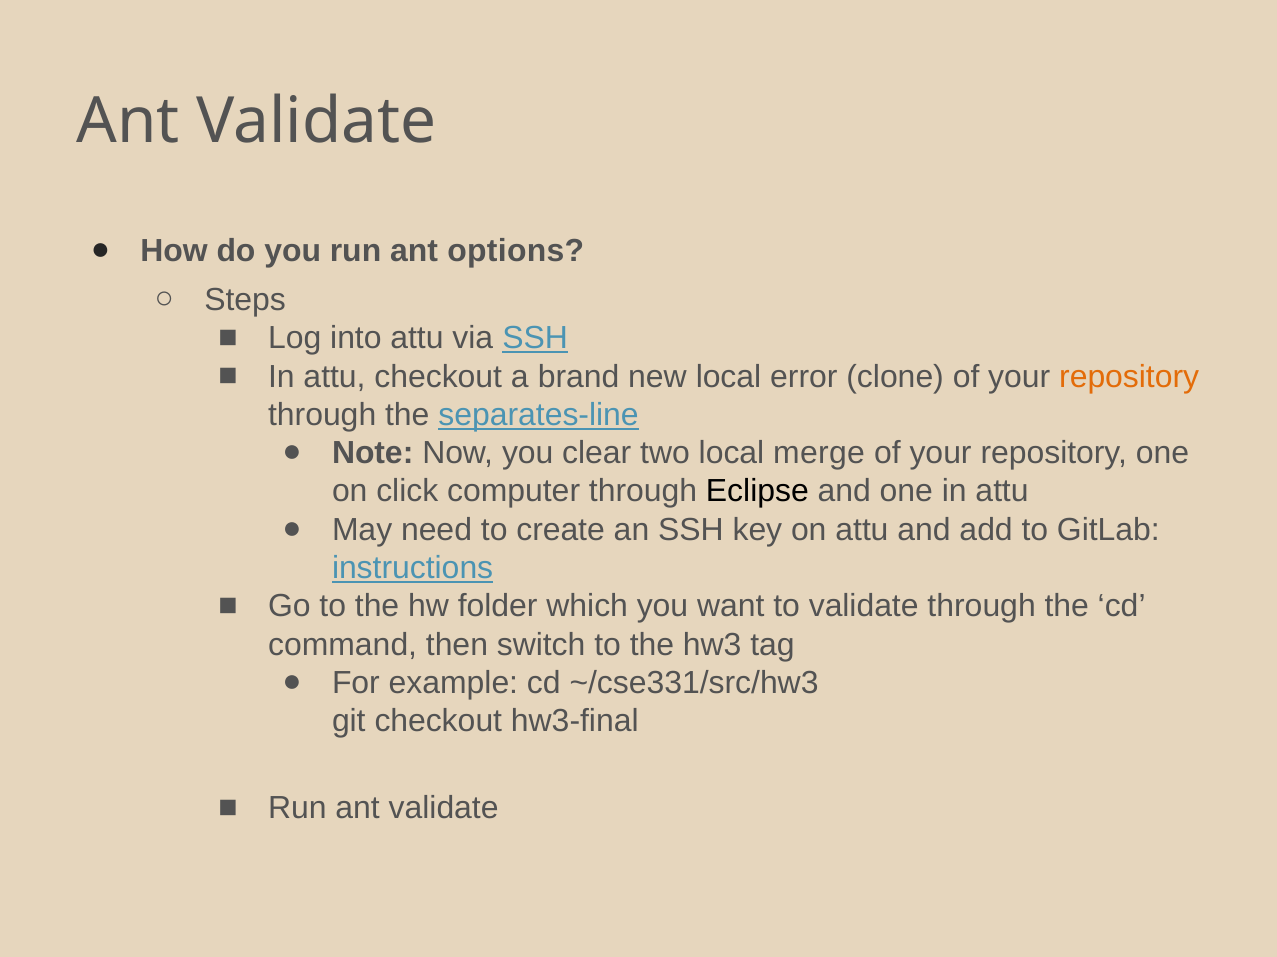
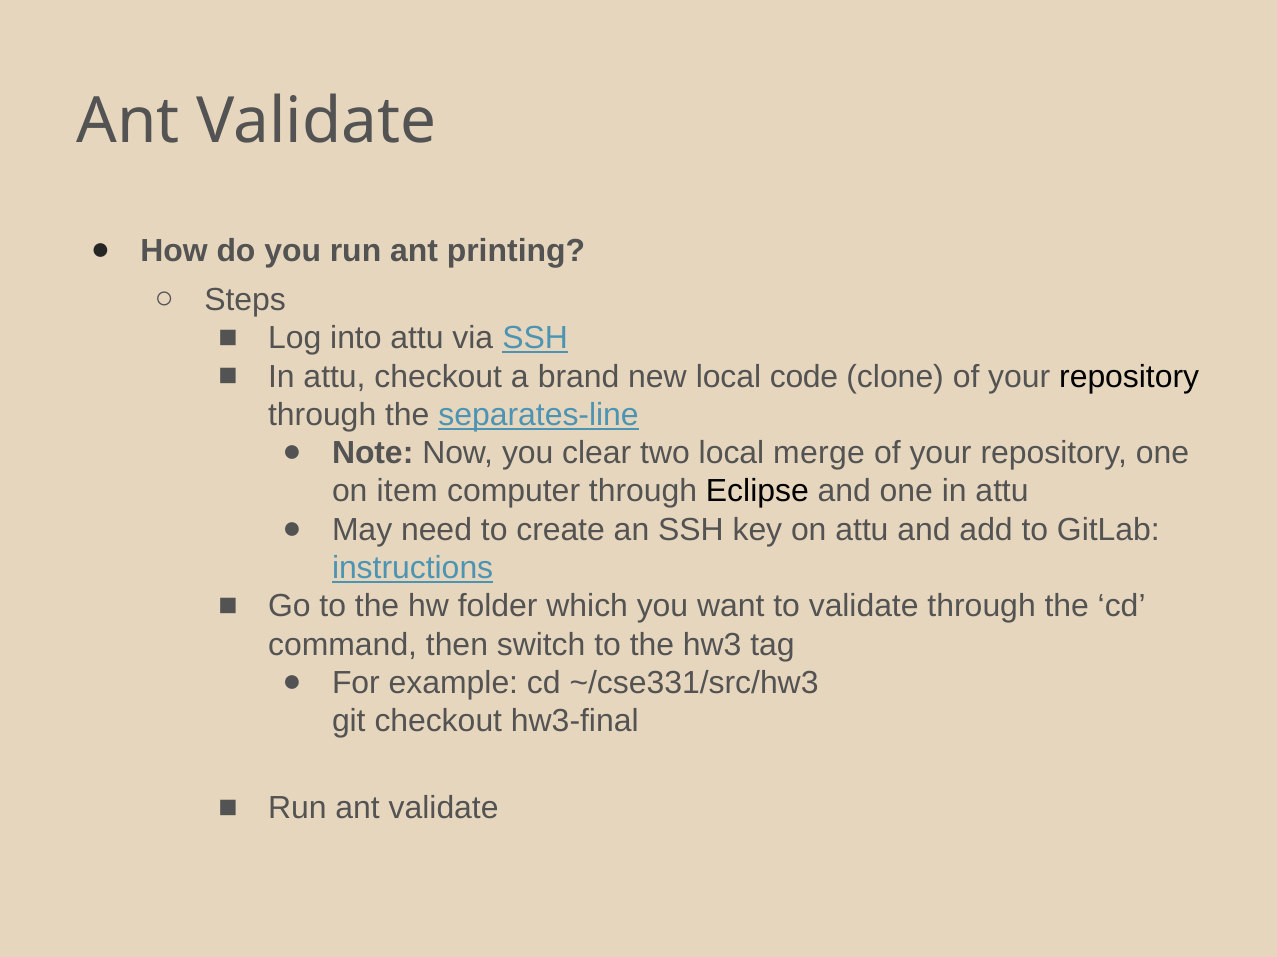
options: options -> printing (516, 251)
error: error -> code (804, 377)
repository colour: orange -> black (1129, 377)
click: click -> item (407, 492)
